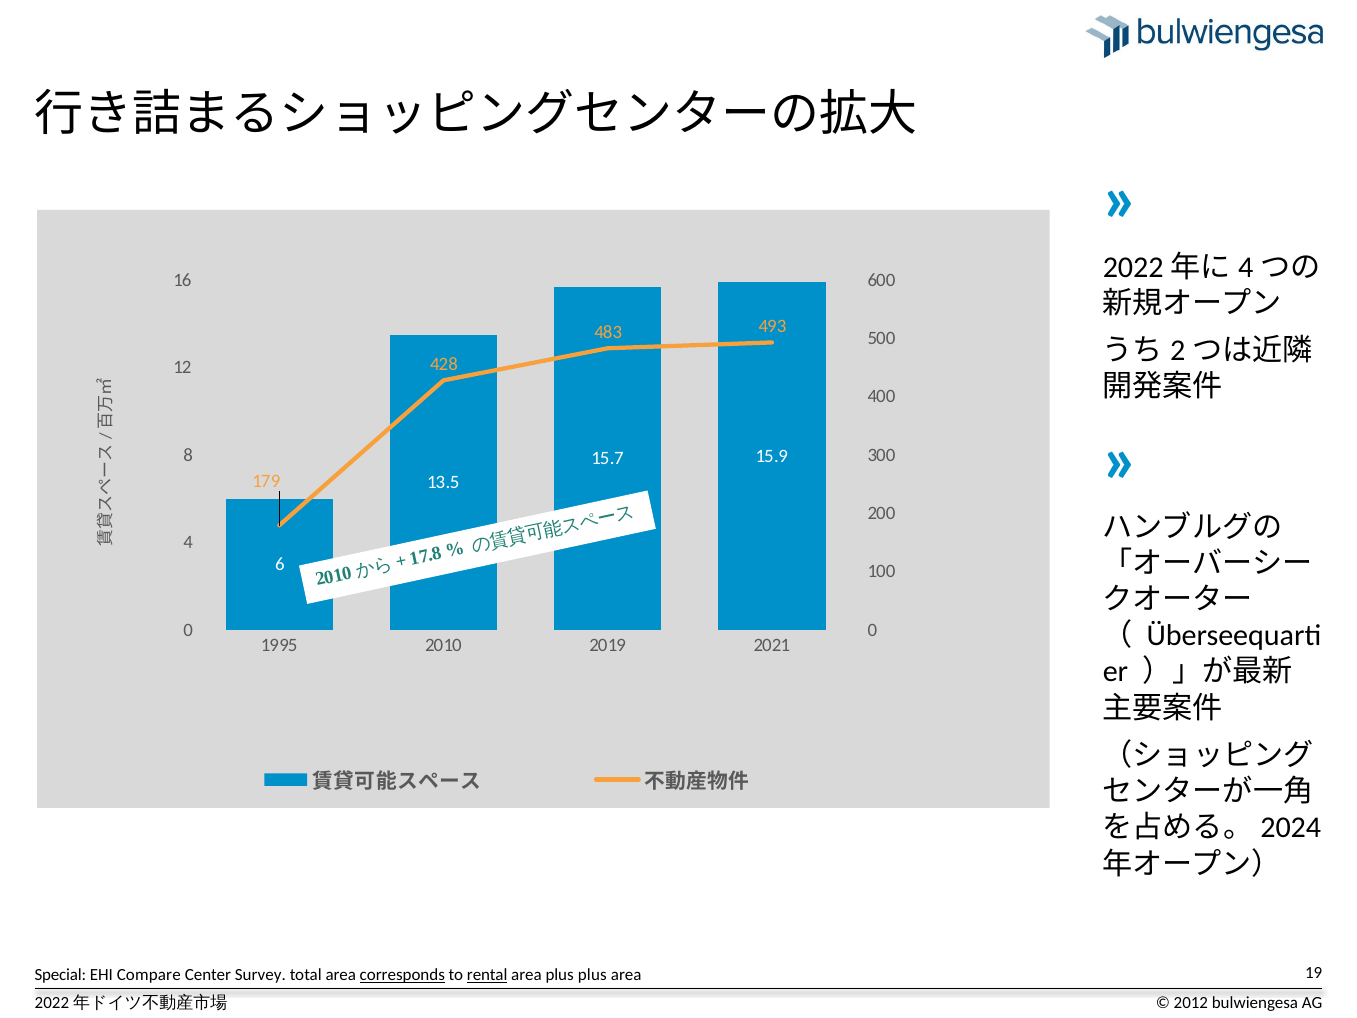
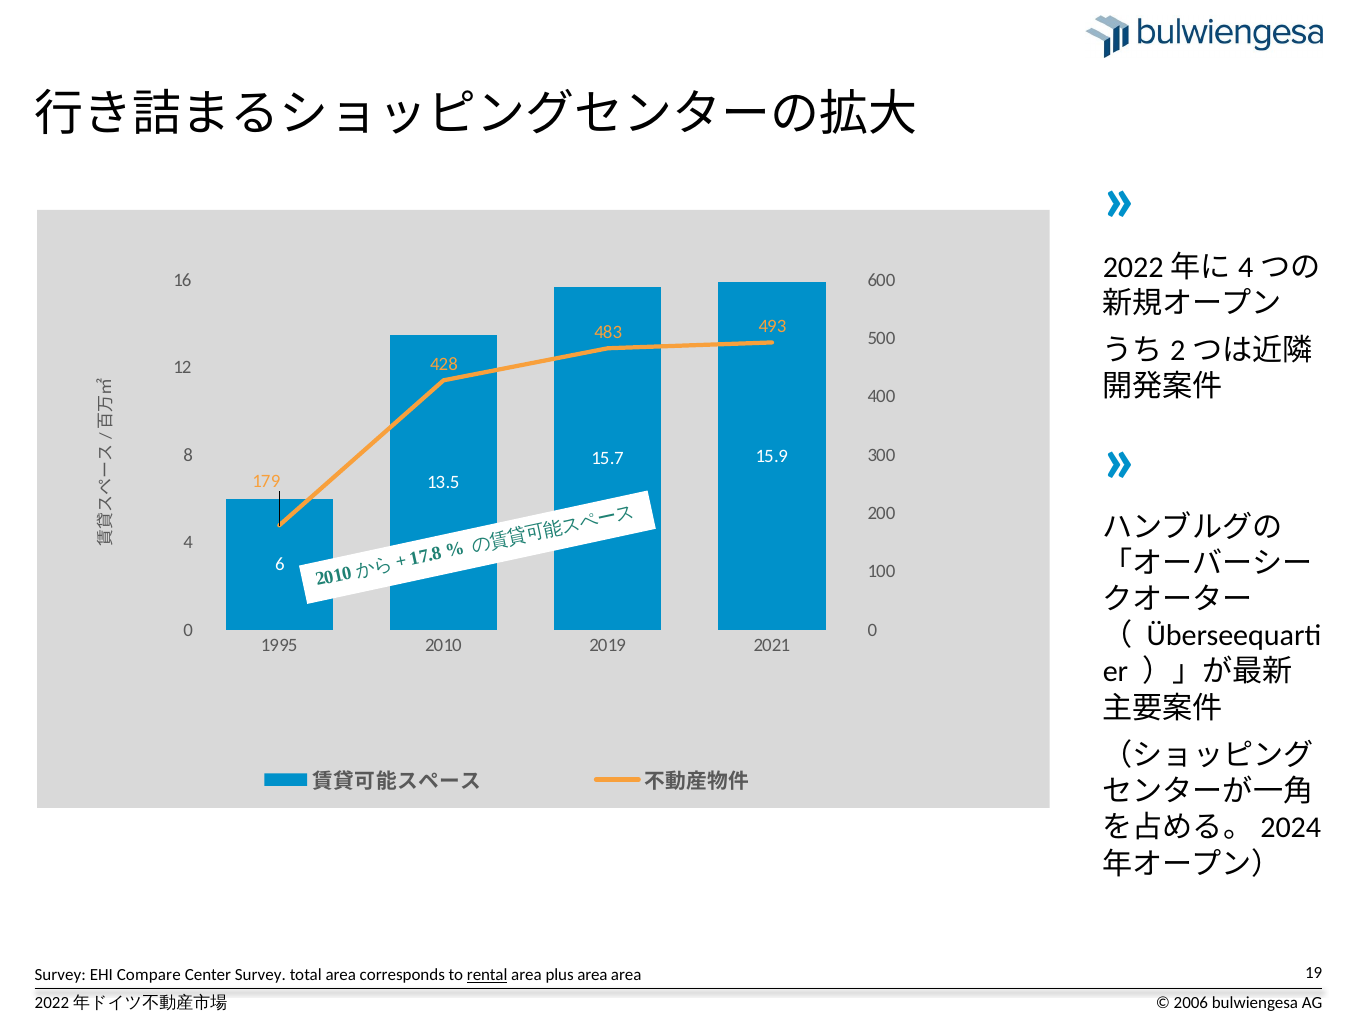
Special: Special -> Survey (60, 975)
corresponds underline: present -> none (402, 975)
plus plus: plus -> area (592, 975)
2012: 2012 -> 2006 (1191, 1002)
